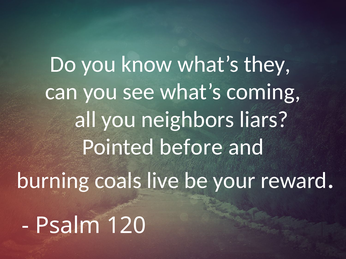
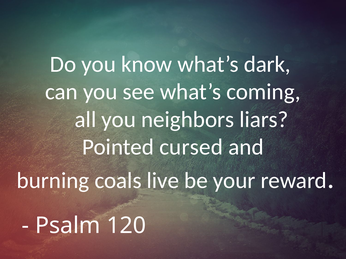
they: they -> dark (267, 64)
before: before -> cursed (191, 147)
